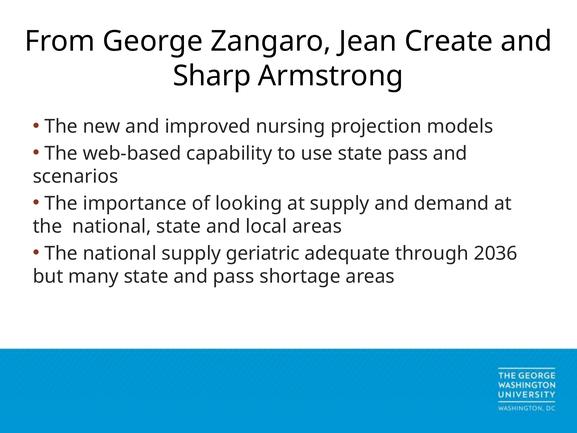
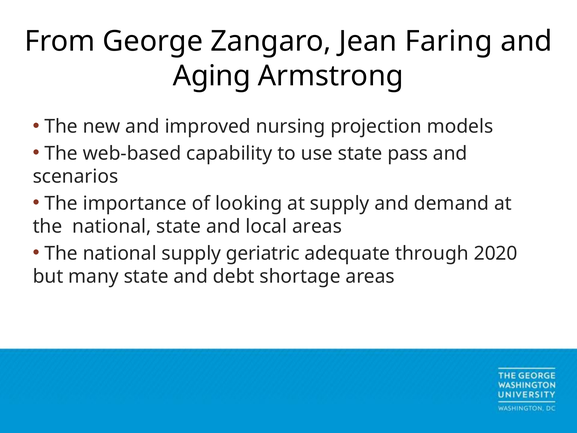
Create: Create -> Faring (449, 41)
Sharp: Sharp -> Aging (212, 76)
2036: 2036 -> 2020 (496, 253)
and pass: pass -> debt (234, 276)
